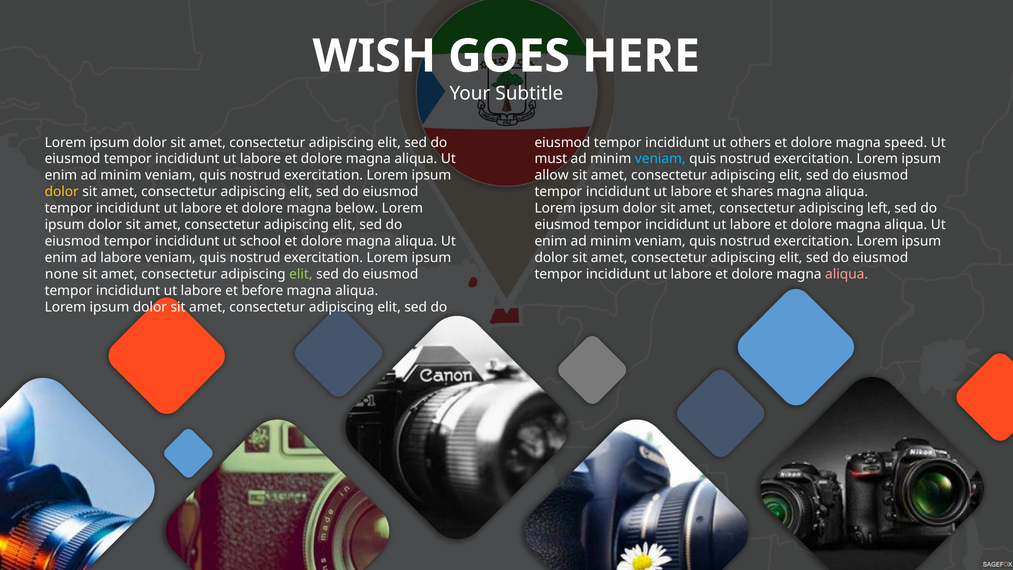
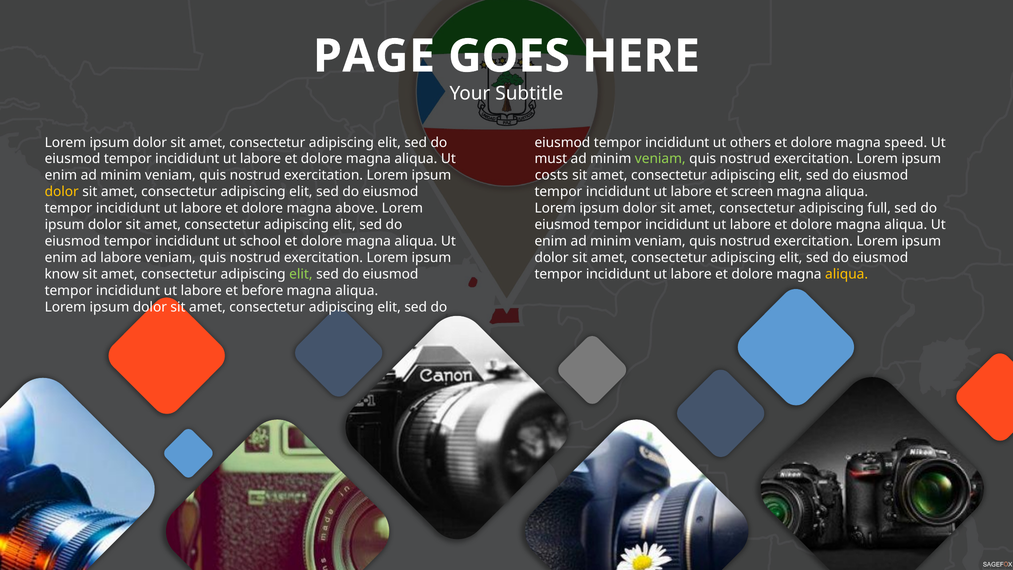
WISH: WISH -> PAGE (374, 56)
veniam colour: light blue -> light green (660, 159)
allow: allow -> costs (552, 175)
shares: shares -> screen (752, 192)
below: below -> above (357, 208)
left: left -> full (879, 208)
none: none -> know (62, 274)
aliqua colour: pink -> yellow (847, 274)
